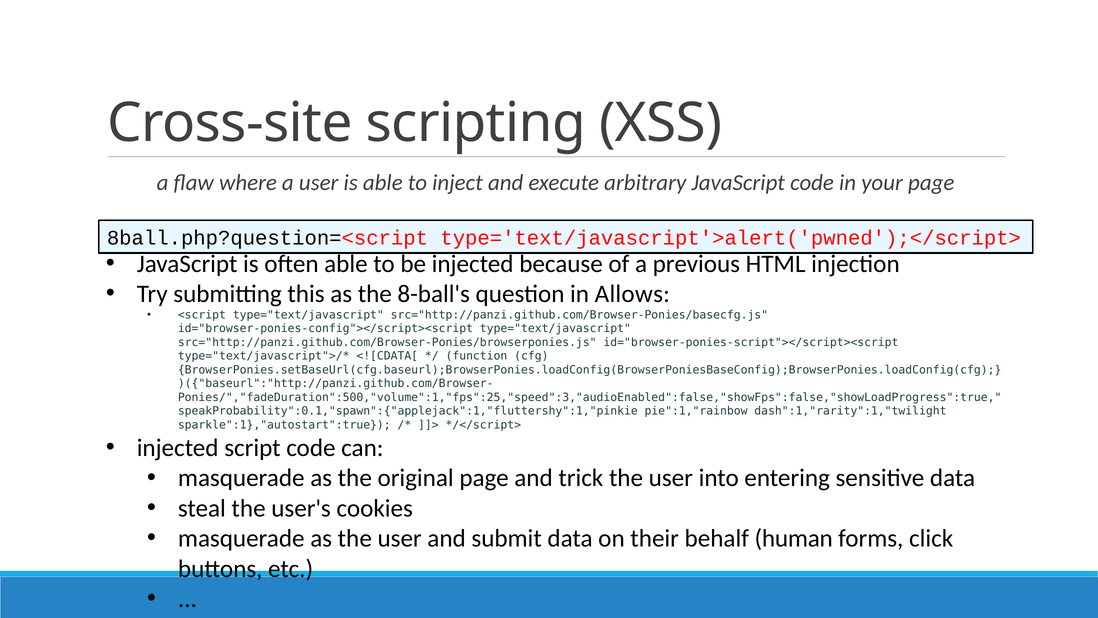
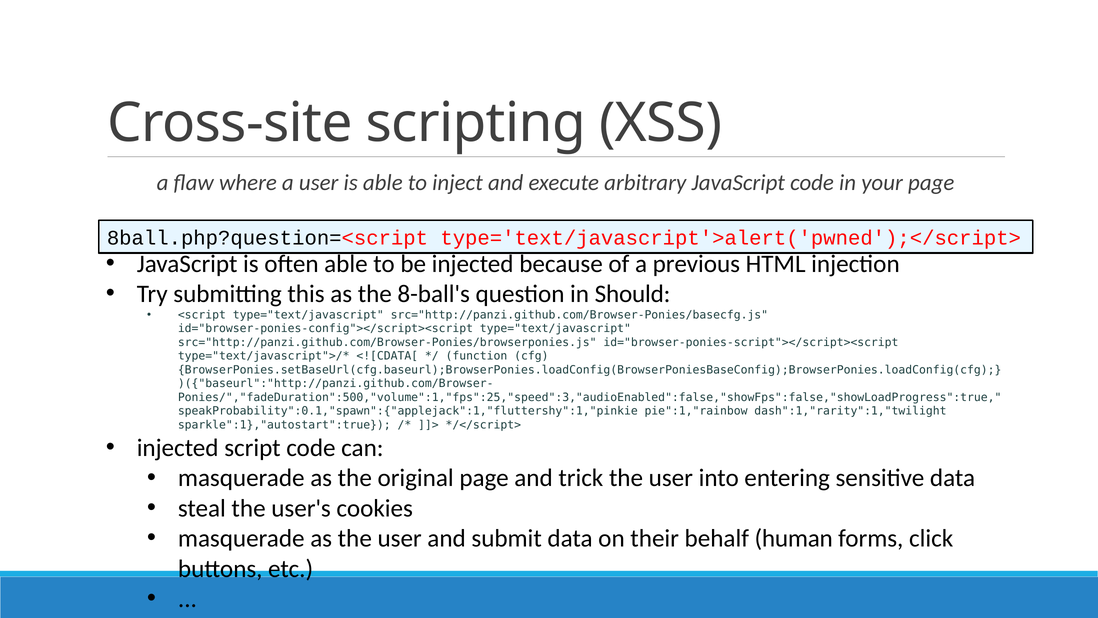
Allows: Allows -> Should (633, 294)
